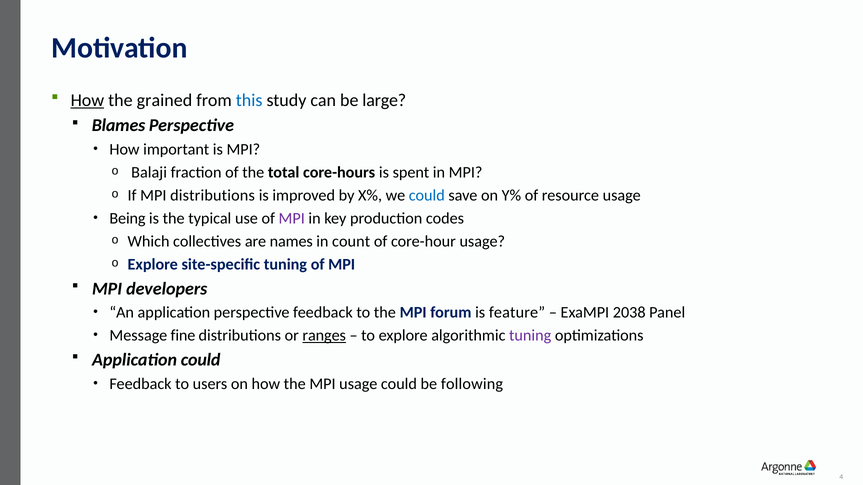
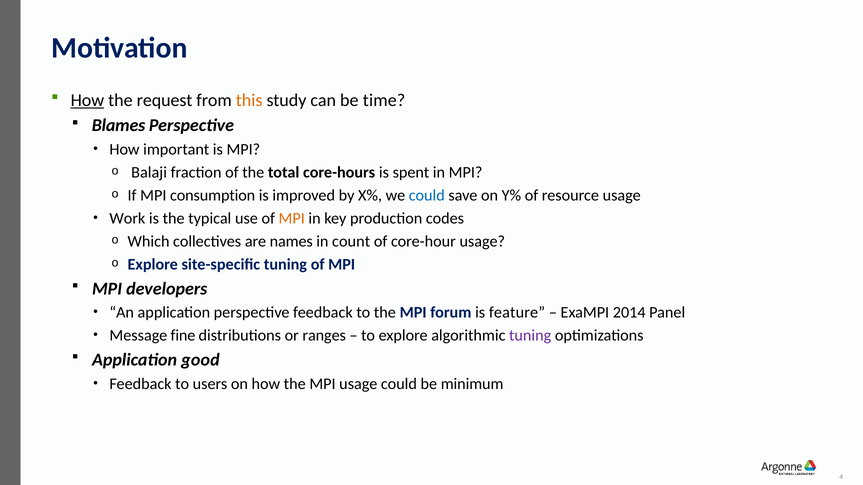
grained: grained -> request (165, 101)
this colour: blue -> orange (249, 101)
large: large -> time (384, 101)
MPI distributions: distributions -> consumption (213, 196)
Being: Being -> Work (127, 219)
MPI colour: purple -> orange (292, 219)
2038: 2038 -> 2014 (629, 313)
ranges underline: present -> none (324, 336)
Application could: could -> good (200, 360)
following: following -> minimum (472, 384)
